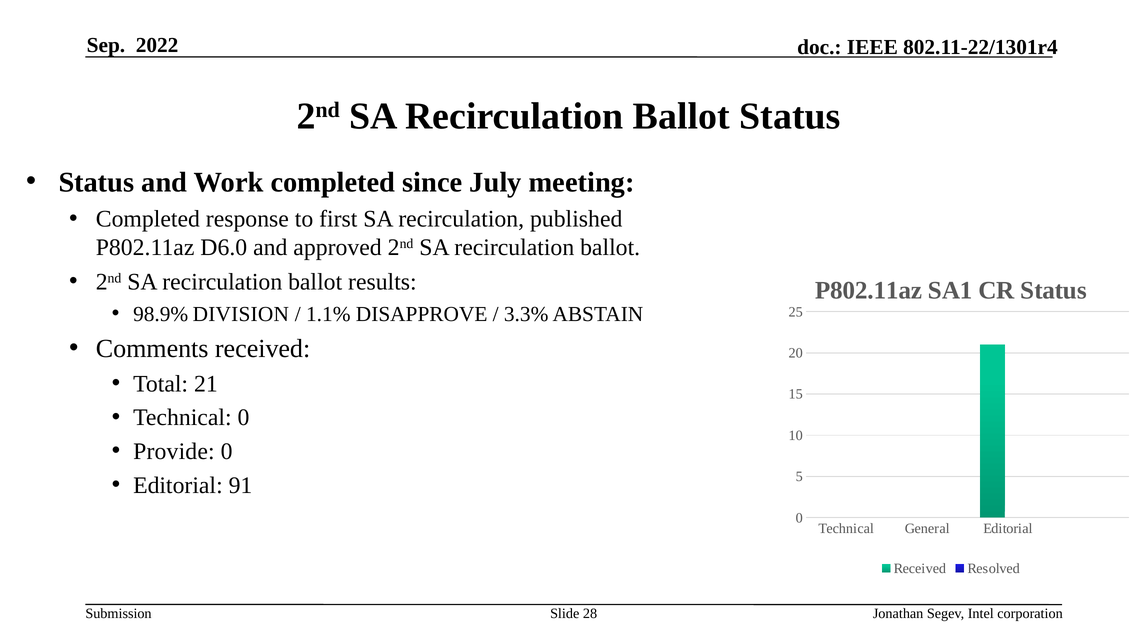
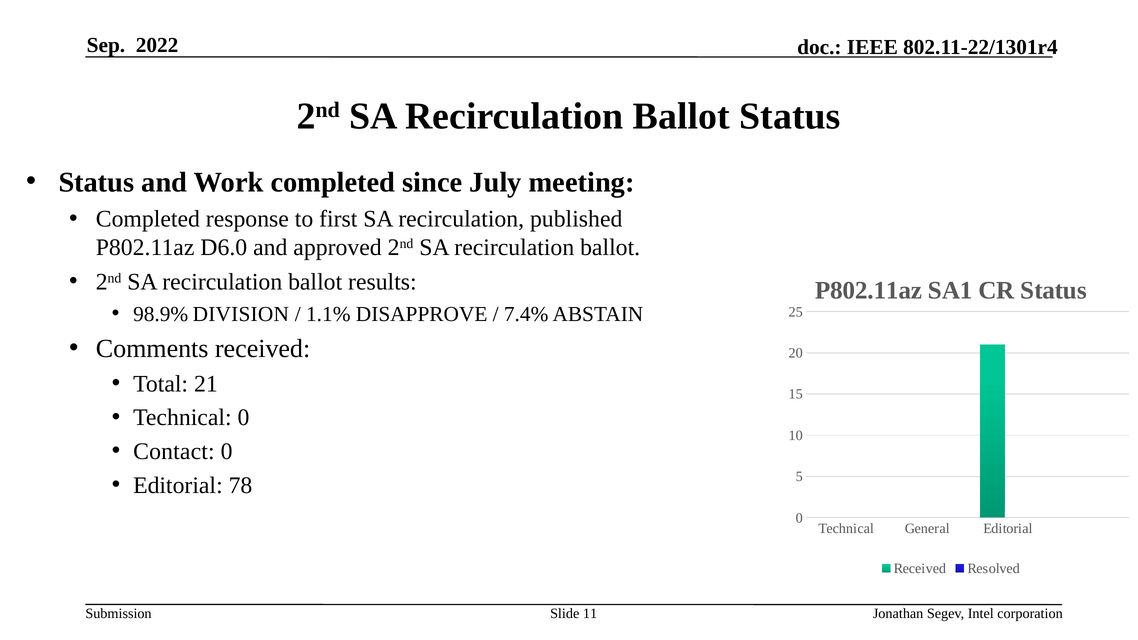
3.3%: 3.3% -> 7.4% (526, 314)
Provide: Provide -> Contact (174, 451)
91: 91 -> 78 (240, 485)
28: 28 -> 11 (590, 614)
